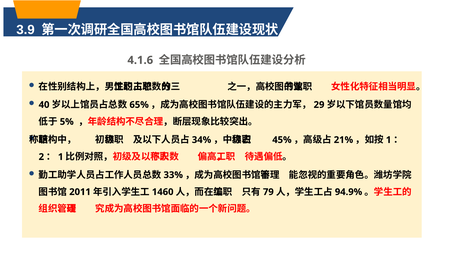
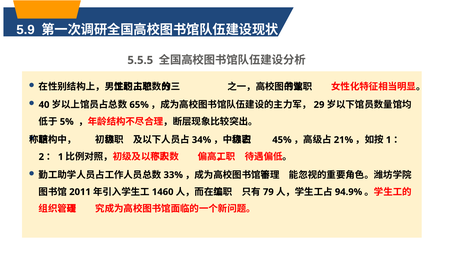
3.9: 3.9 -> 5.9 (26, 30)
4.1.6: 4.1.6 -> 5.5.5 (140, 60)
